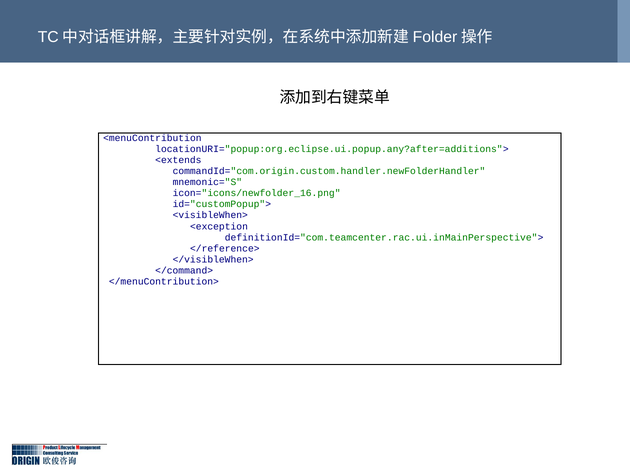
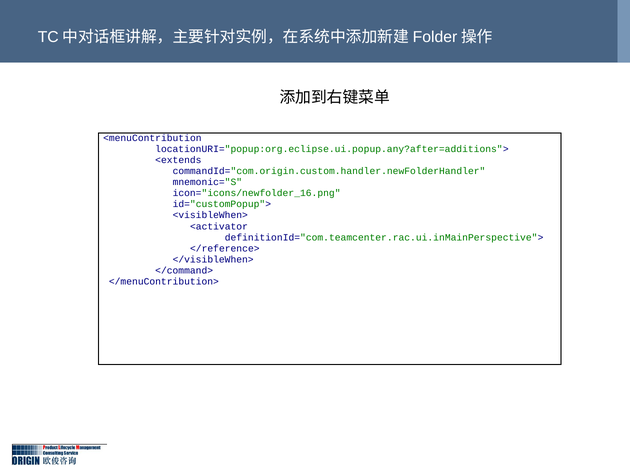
<exception: <exception -> <activator (219, 226)
